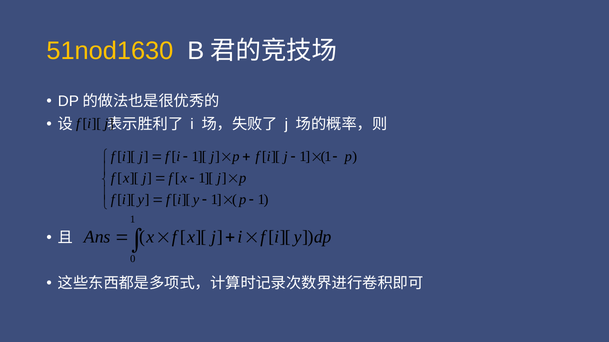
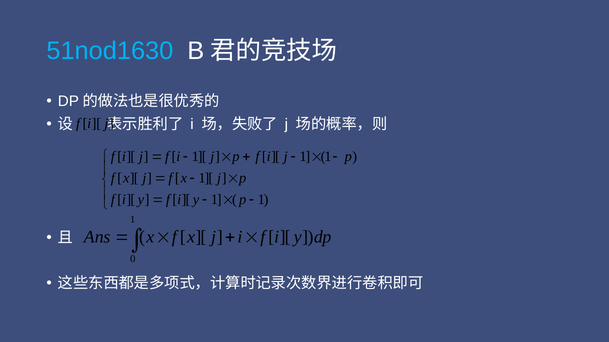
51nod1630 colour: yellow -> light blue (110, 51)
